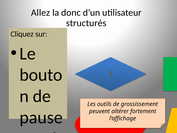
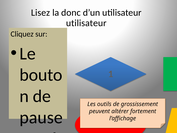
Allez: Allez -> Lisez (41, 13)
structurés: structurés -> utilisateur (86, 23)
